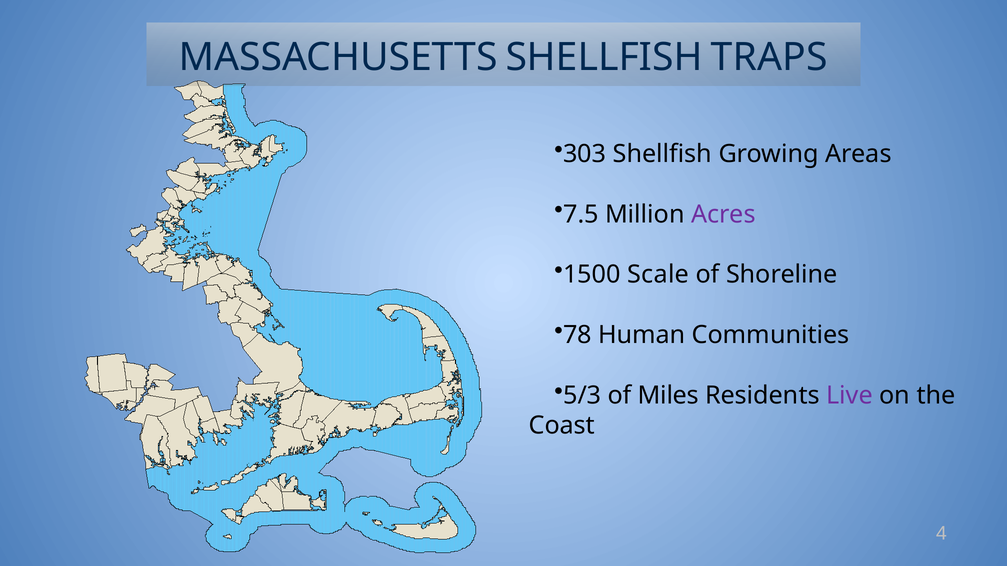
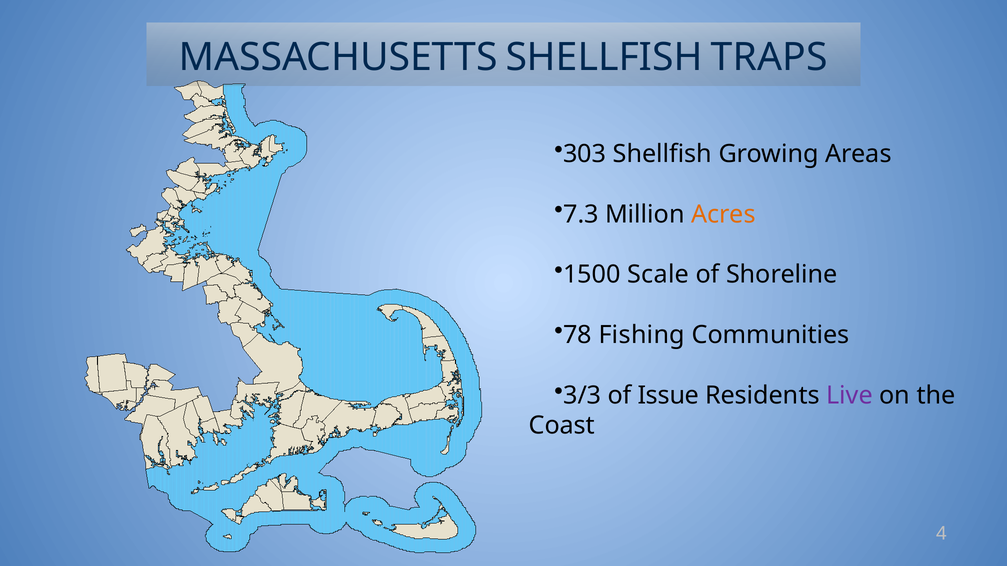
7.5: 7.5 -> 7.3 (581, 214)
Acres colour: purple -> orange (723, 214)
Human: Human -> Fishing (642, 335)
5/3: 5/3 -> 3/3 (582, 396)
Miles: Miles -> Issue (668, 396)
